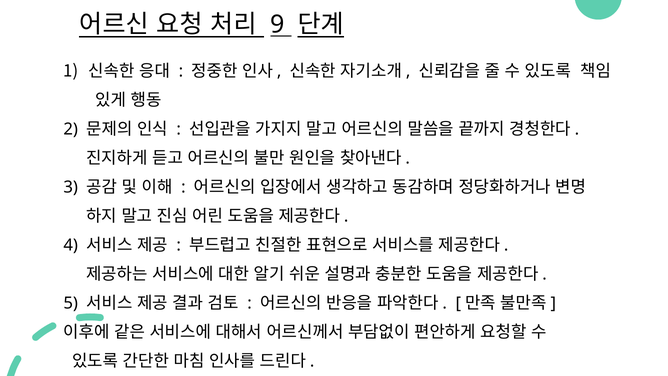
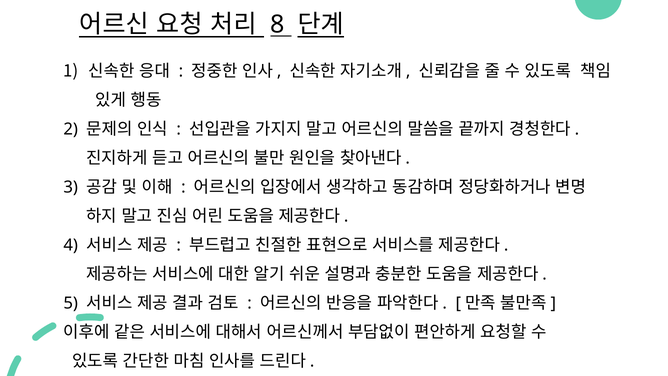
9: 9 -> 8 (278, 25)
